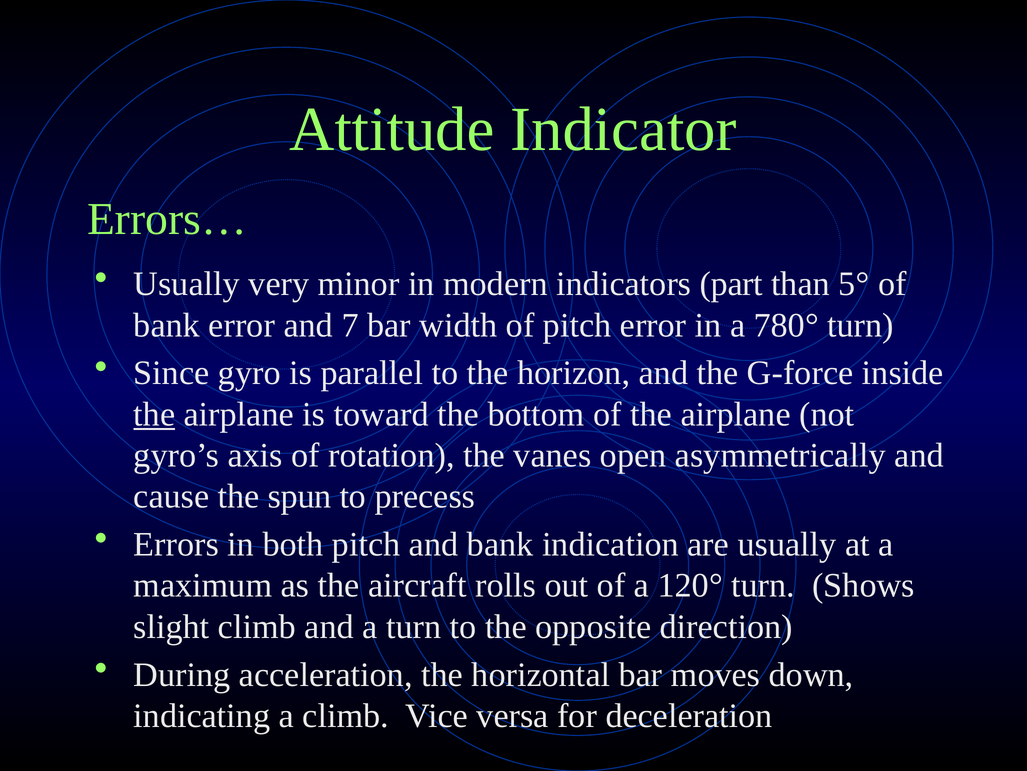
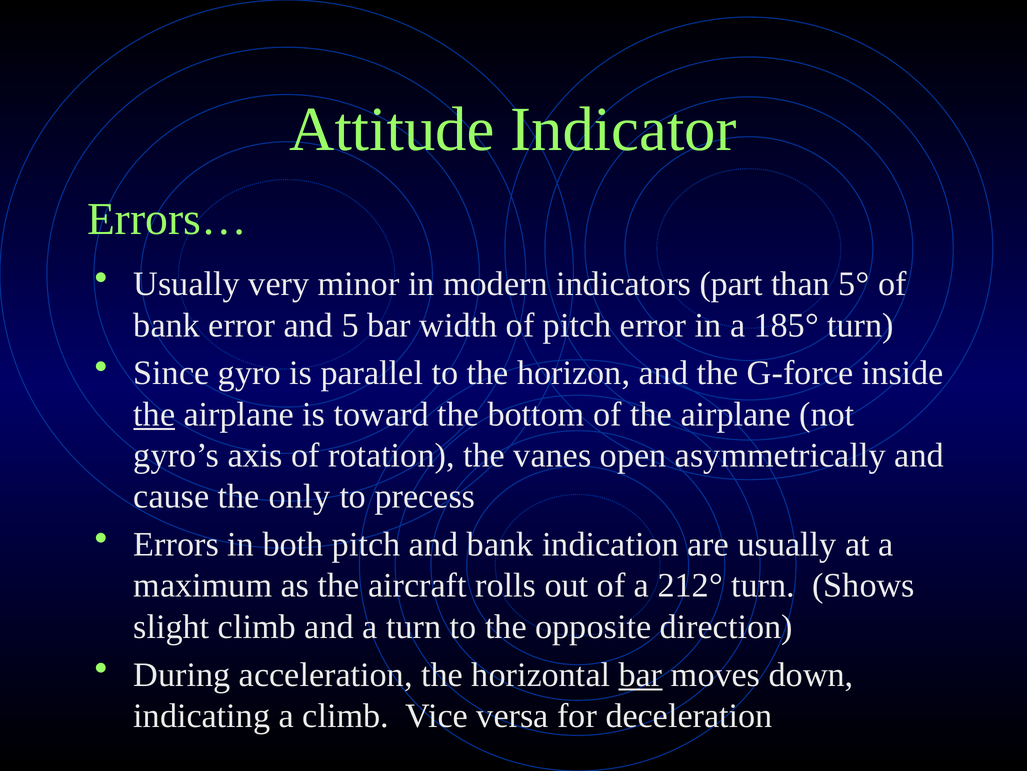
7: 7 -> 5 (350, 325)
780°: 780° -> 185° (786, 325)
spun: spun -> only (299, 496)
120°: 120° -> 212° (690, 585)
bar underline: none -> present (641, 674)
